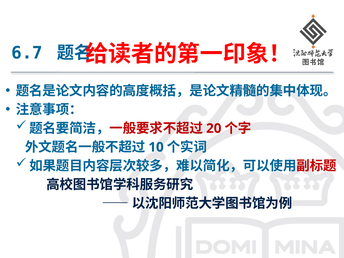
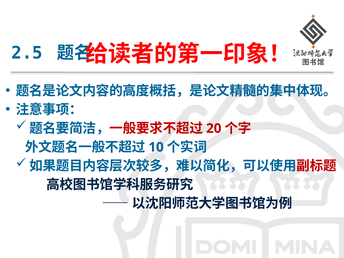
6.7: 6.7 -> 2.5 (27, 53)
